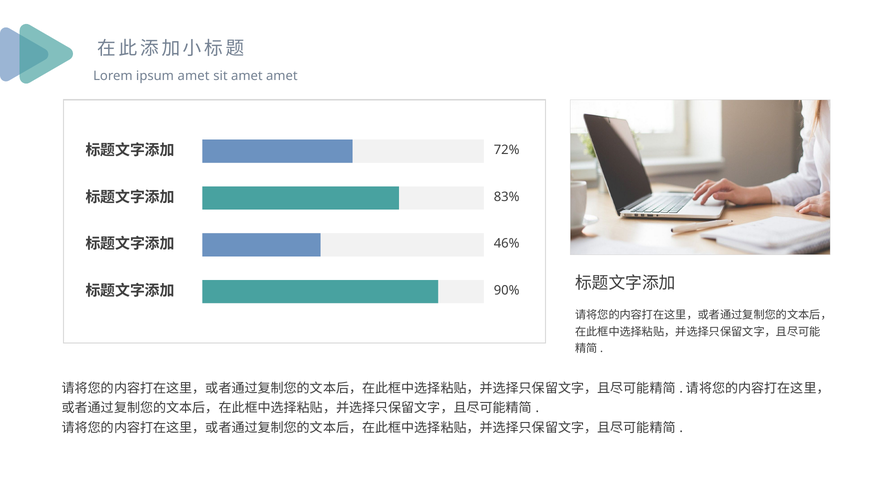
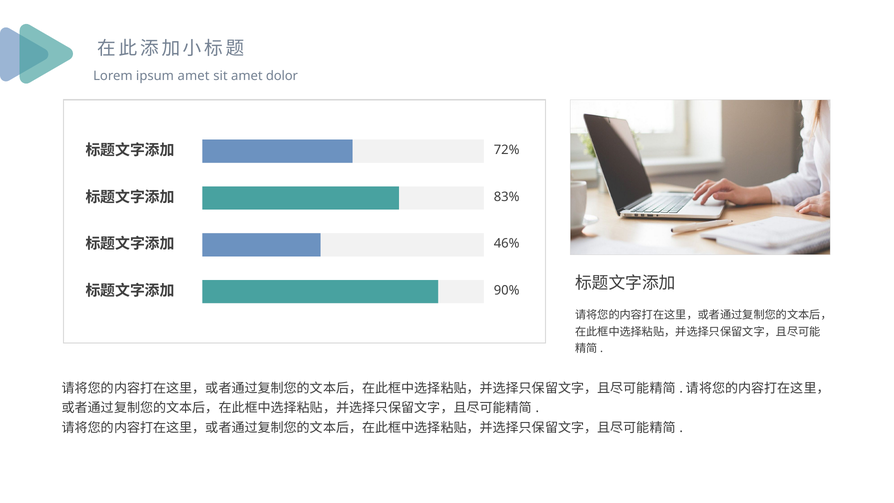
amet amet: amet -> dolor (282, 76)
